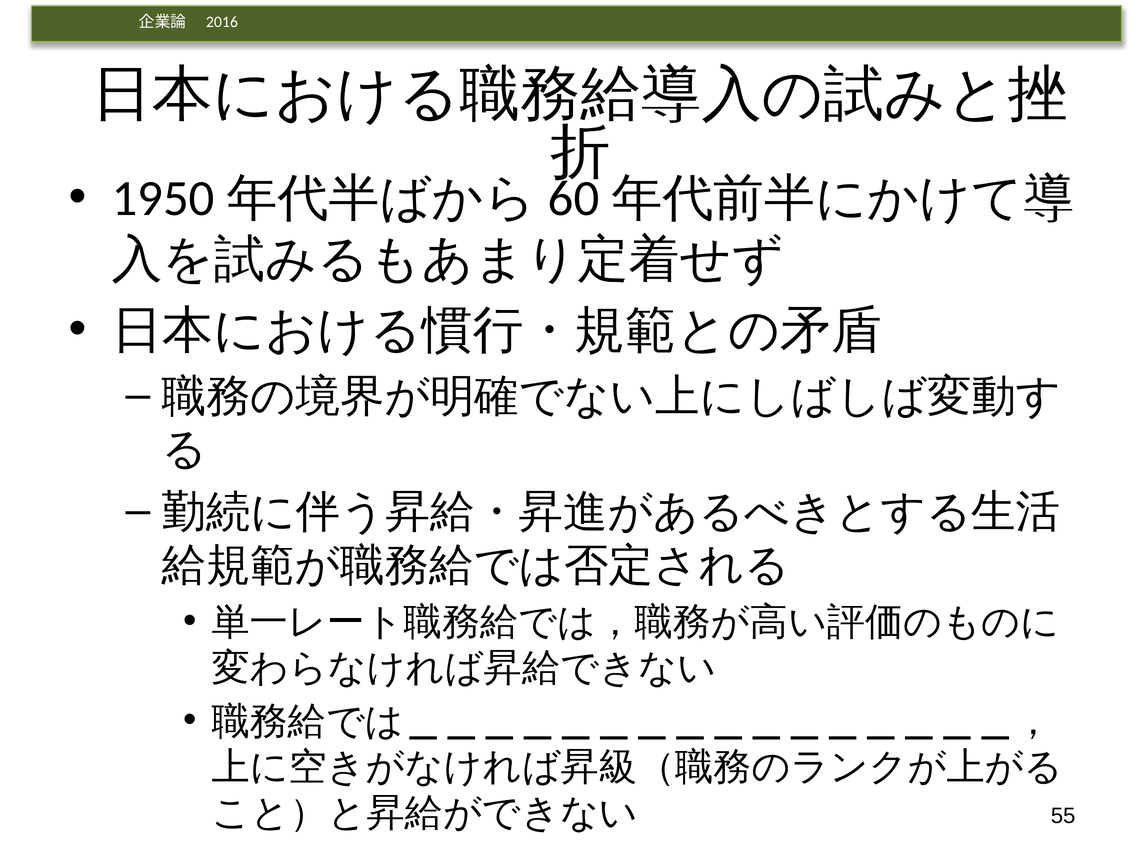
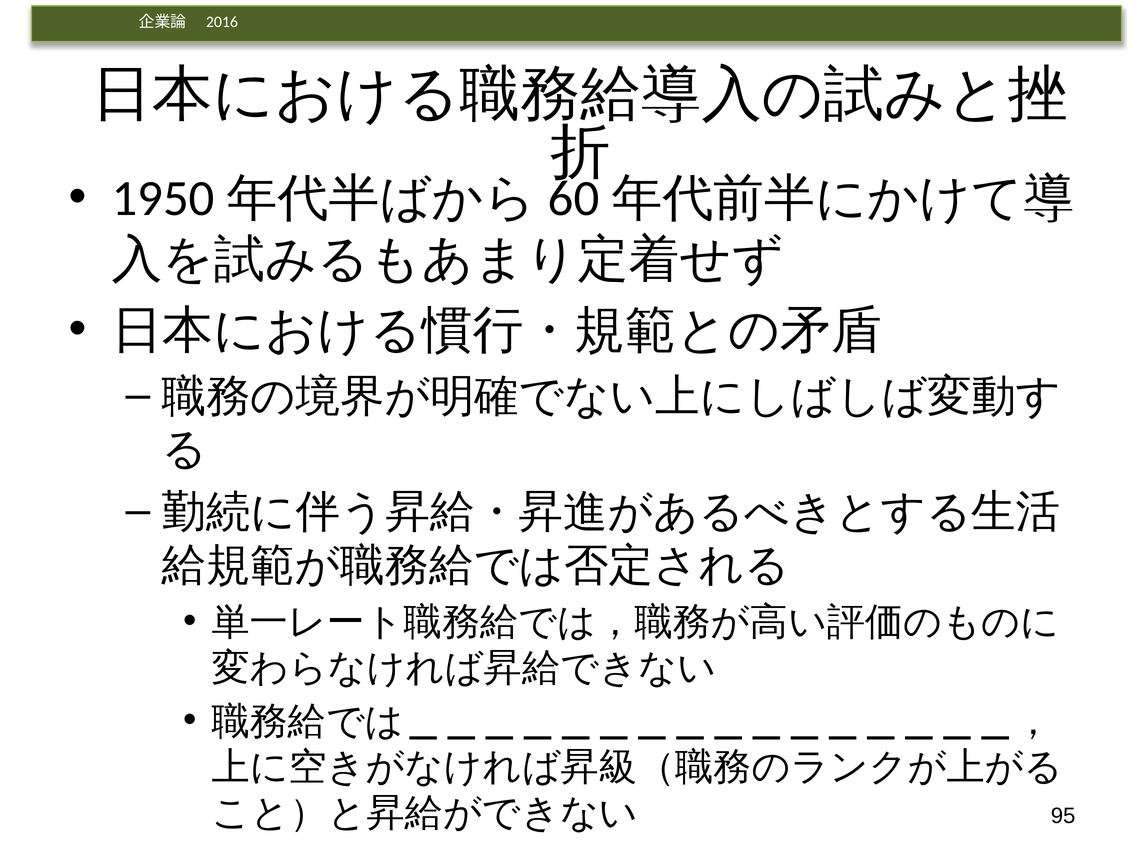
55: 55 -> 95 (1063, 816)
